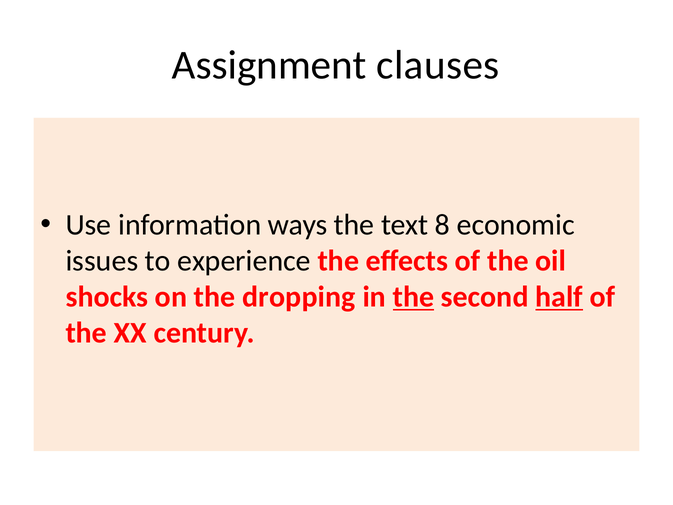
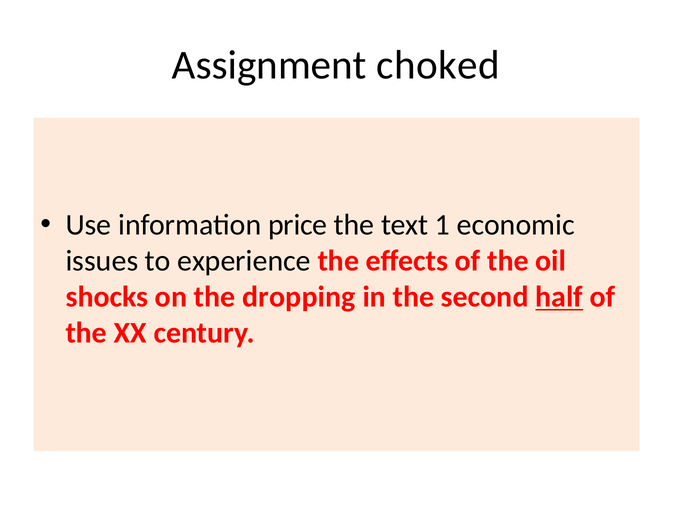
clauses: clauses -> choked (438, 65)
ways: ways -> price (298, 225)
8: 8 -> 1 (443, 225)
the underline: present -> none (413, 297)
